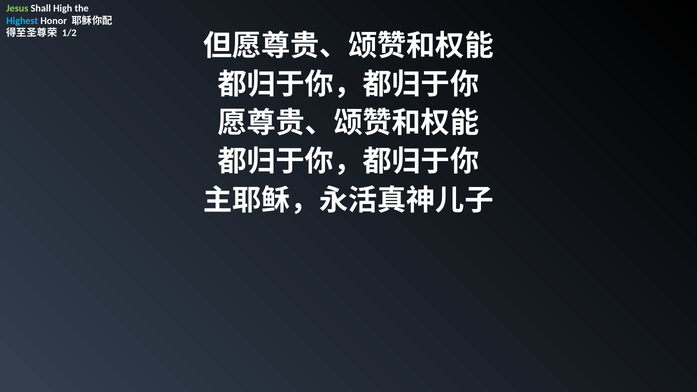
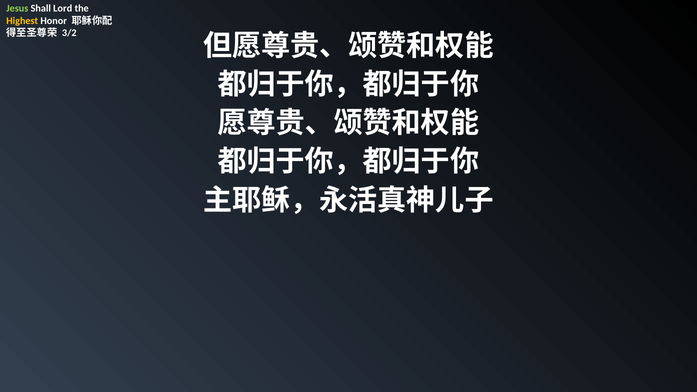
High: High -> Lord (63, 9)
Highest colour: light blue -> yellow (22, 21)
1/2: 1/2 -> 3/2 (69, 33)
